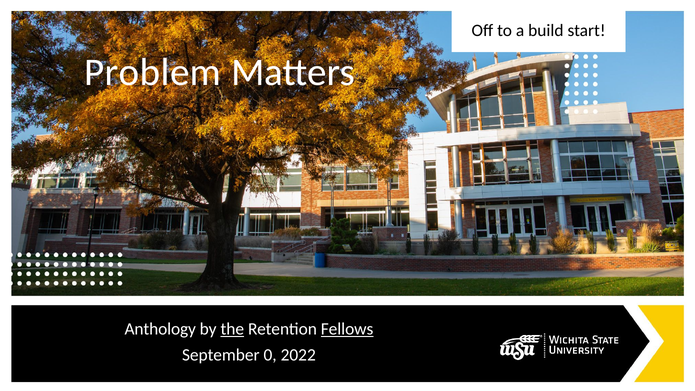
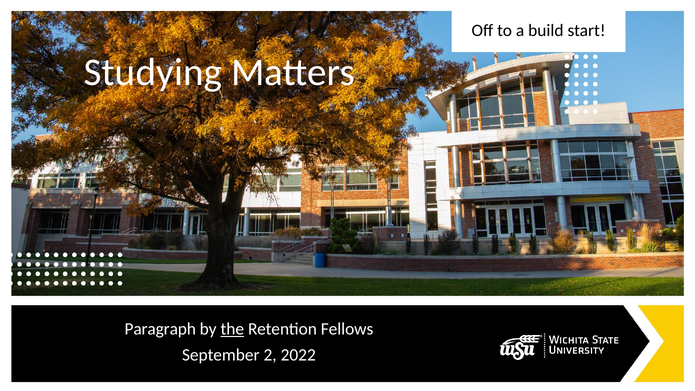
Problem: Problem -> Studying (153, 72)
Anthology: Anthology -> Paragraph (160, 329)
Fellows underline: present -> none (347, 329)
0: 0 -> 2 (270, 355)
